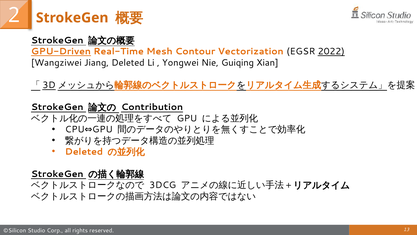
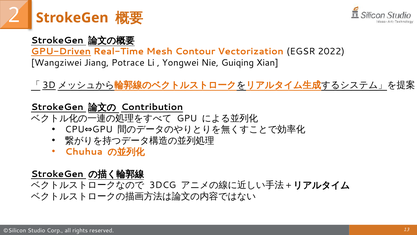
2022 underline: present -> none (331, 51)
Jiang Deleted: Deleted -> Potrace (128, 63)
Deleted: Deleted -> Chuhua (84, 152)
